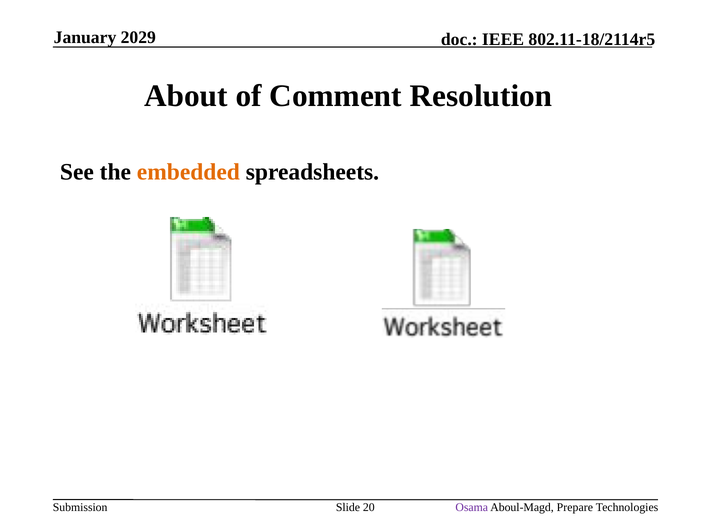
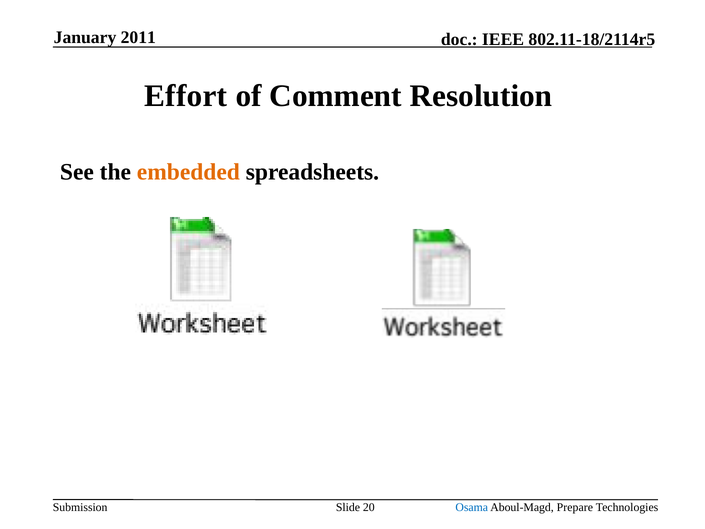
2029: 2029 -> 2011 (138, 37)
About: About -> Effort (186, 96)
Osama colour: purple -> blue (472, 507)
